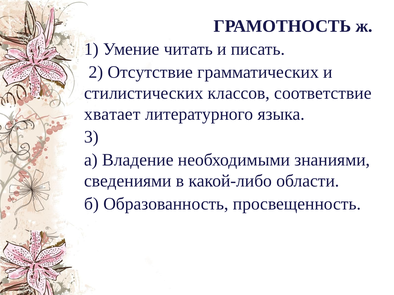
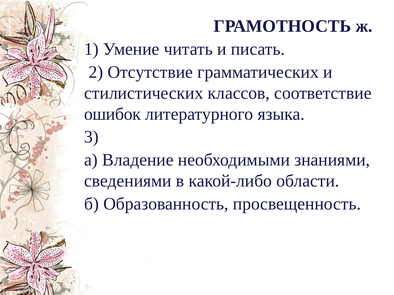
хватает: хватает -> ошибок (113, 114)
